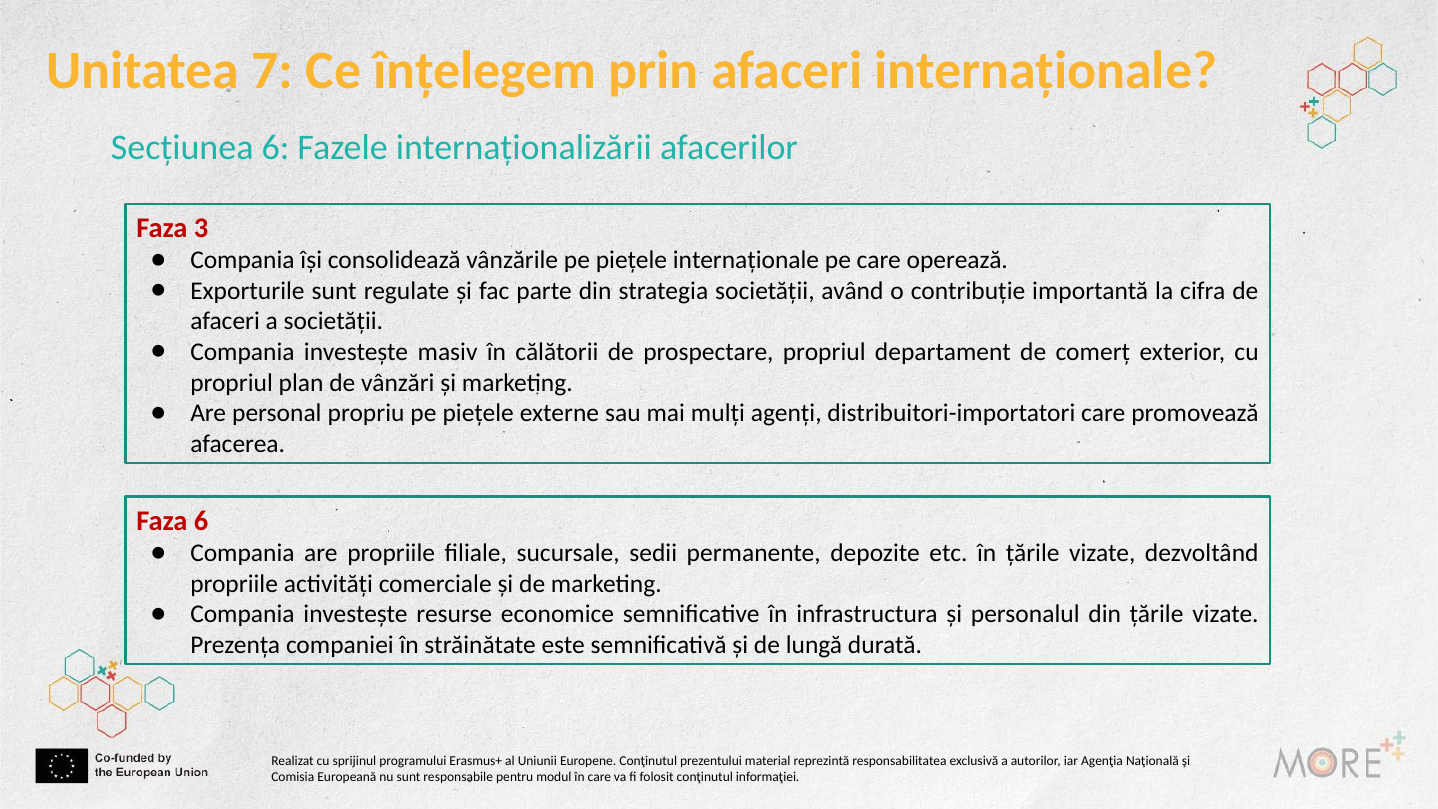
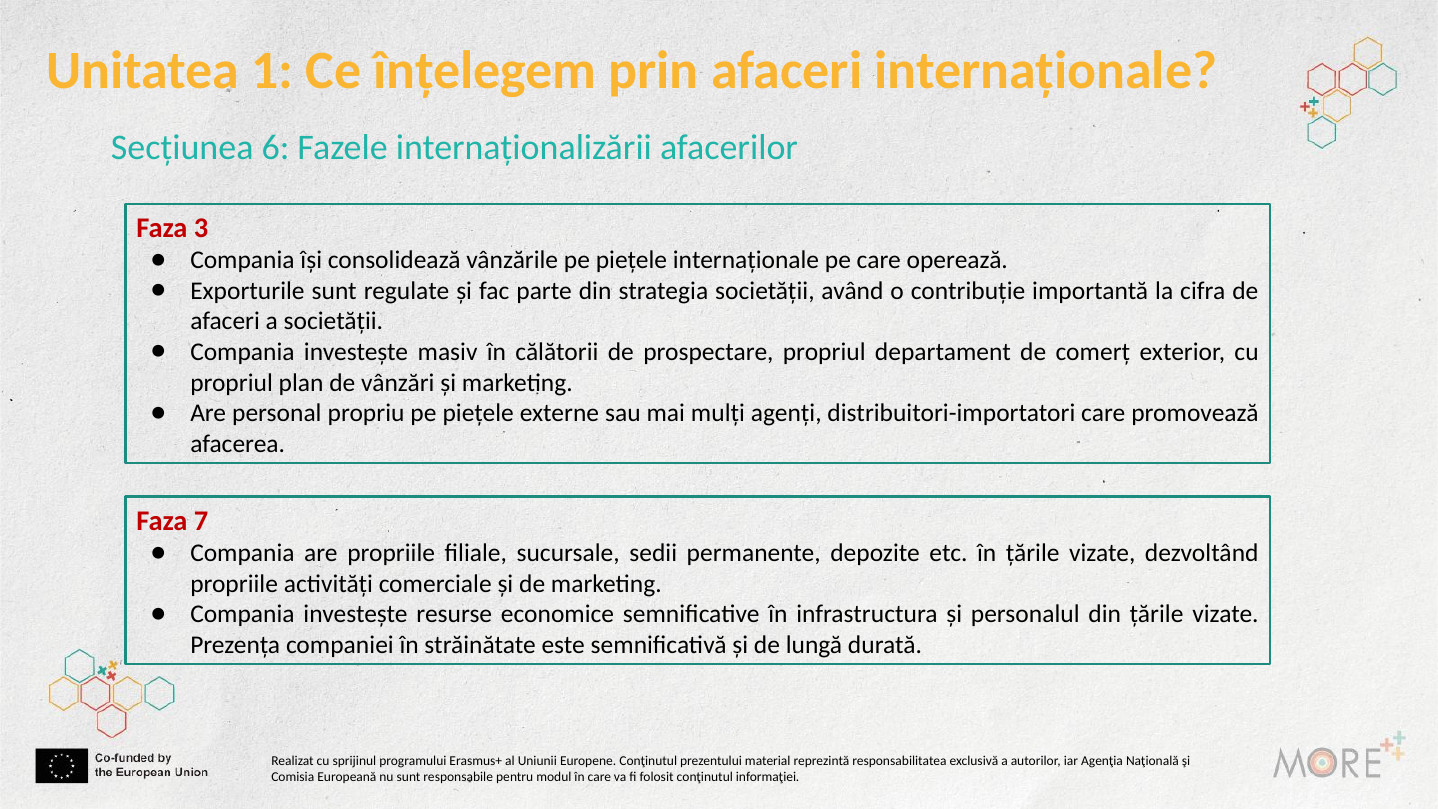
7: 7 -> 1 (273, 71)
Faza 6: 6 -> 7 (201, 521)
